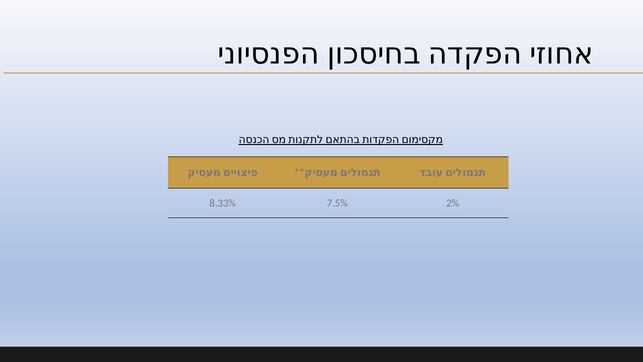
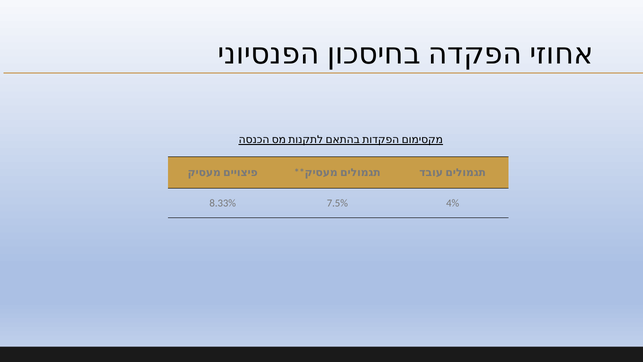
2%: 2% -> 4% (453, 203)
